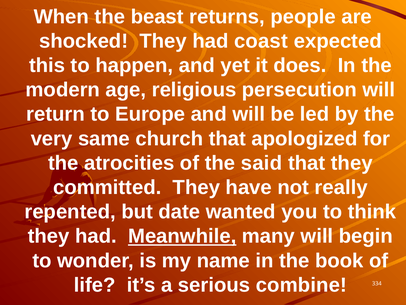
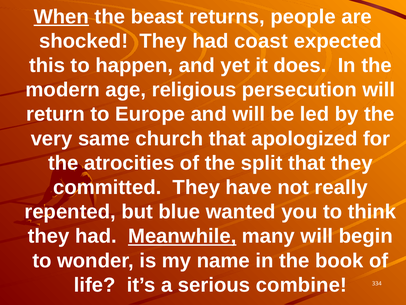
When underline: none -> present (61, 17)
said: said -> split (262, 163)
date: date -> blue (179, 212)
